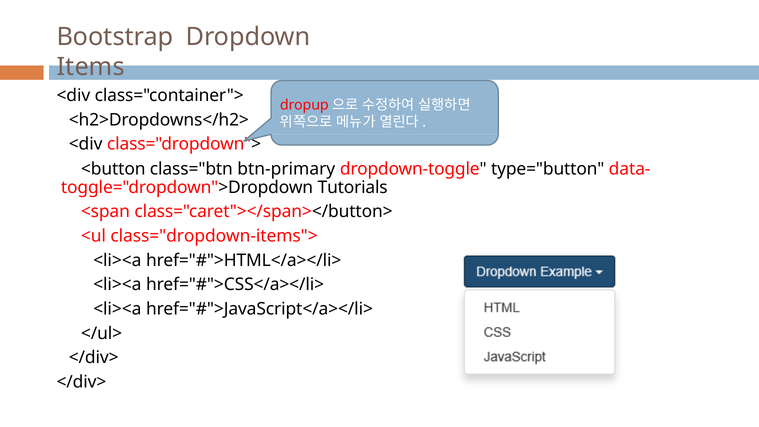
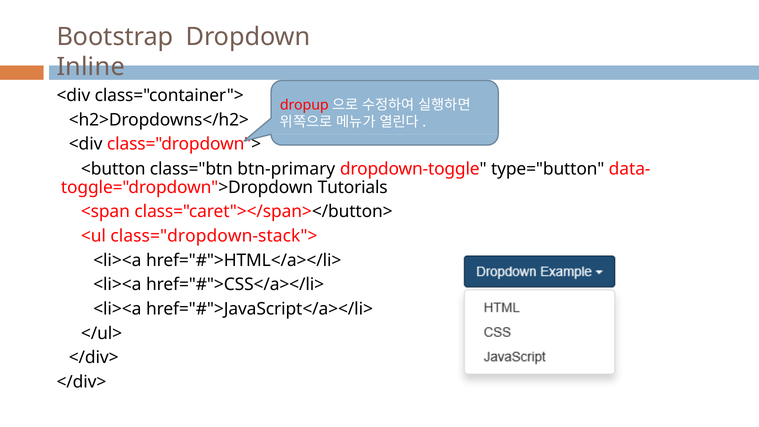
Items: Items -> Inline (91, 67)
class="dropdown-items">: class="dropdown-items"> -> class="dropdown-stack"> (214, 236)
